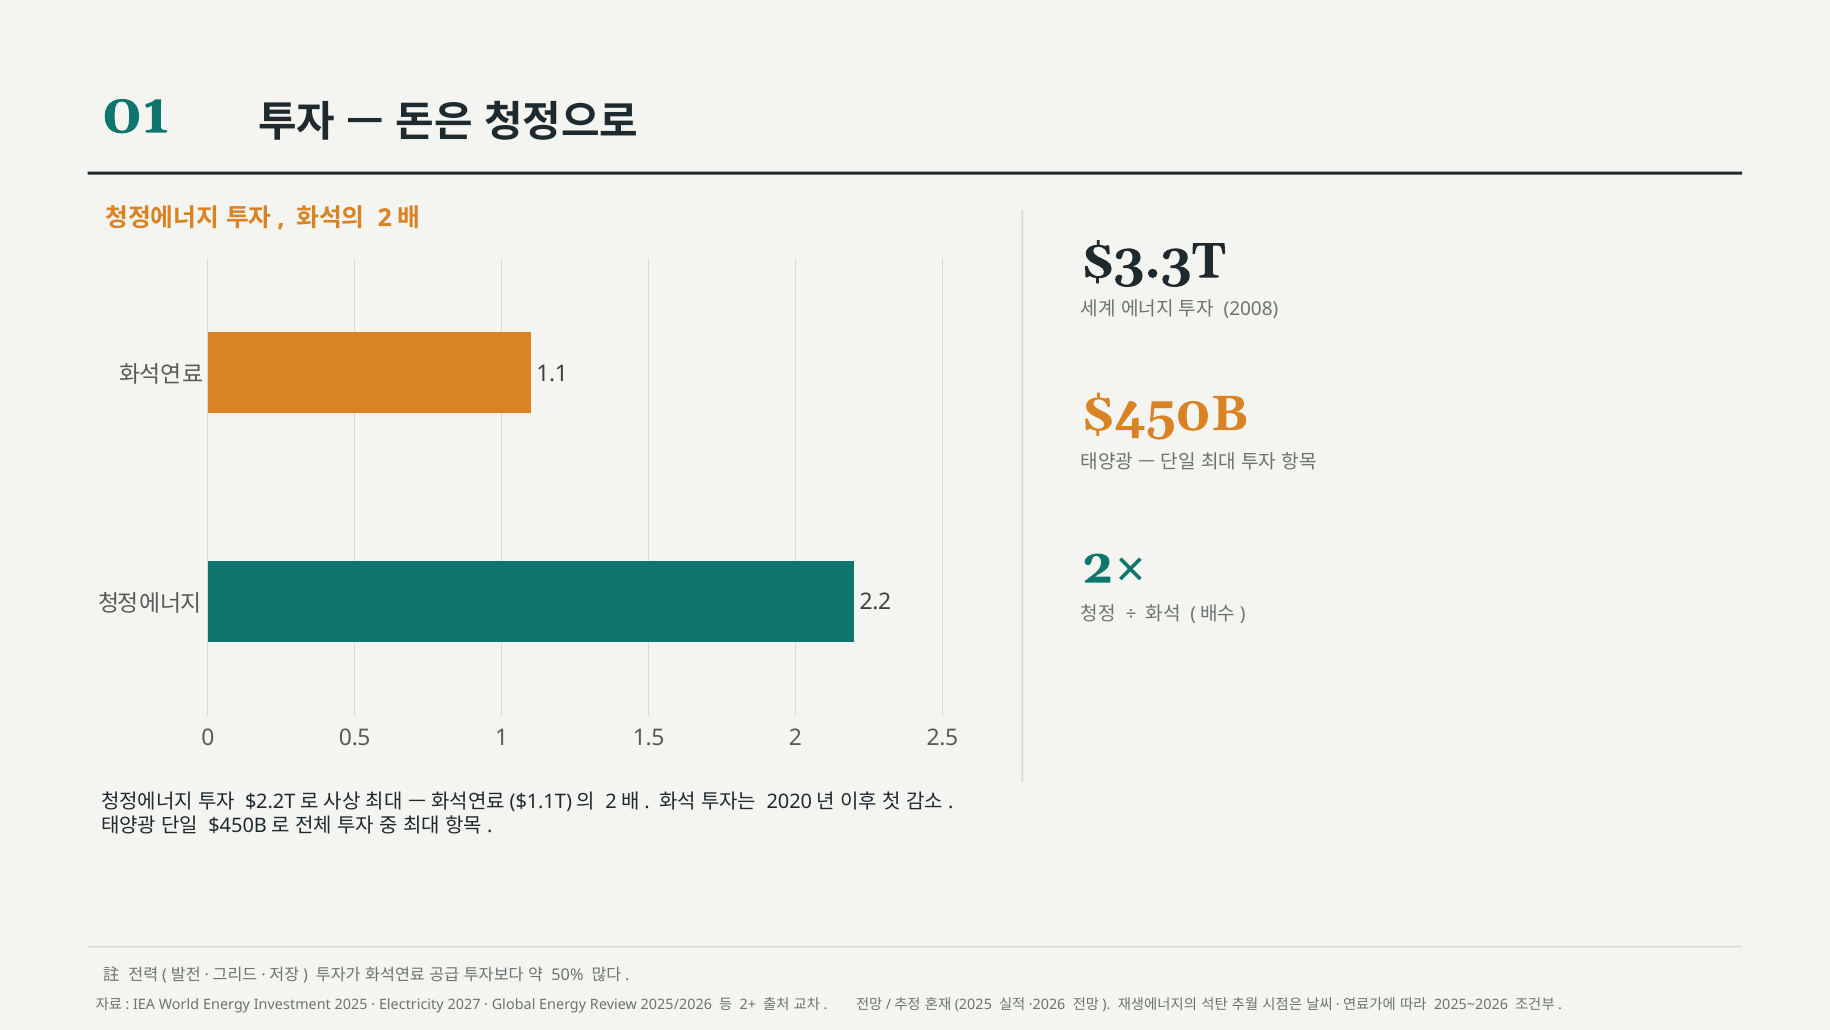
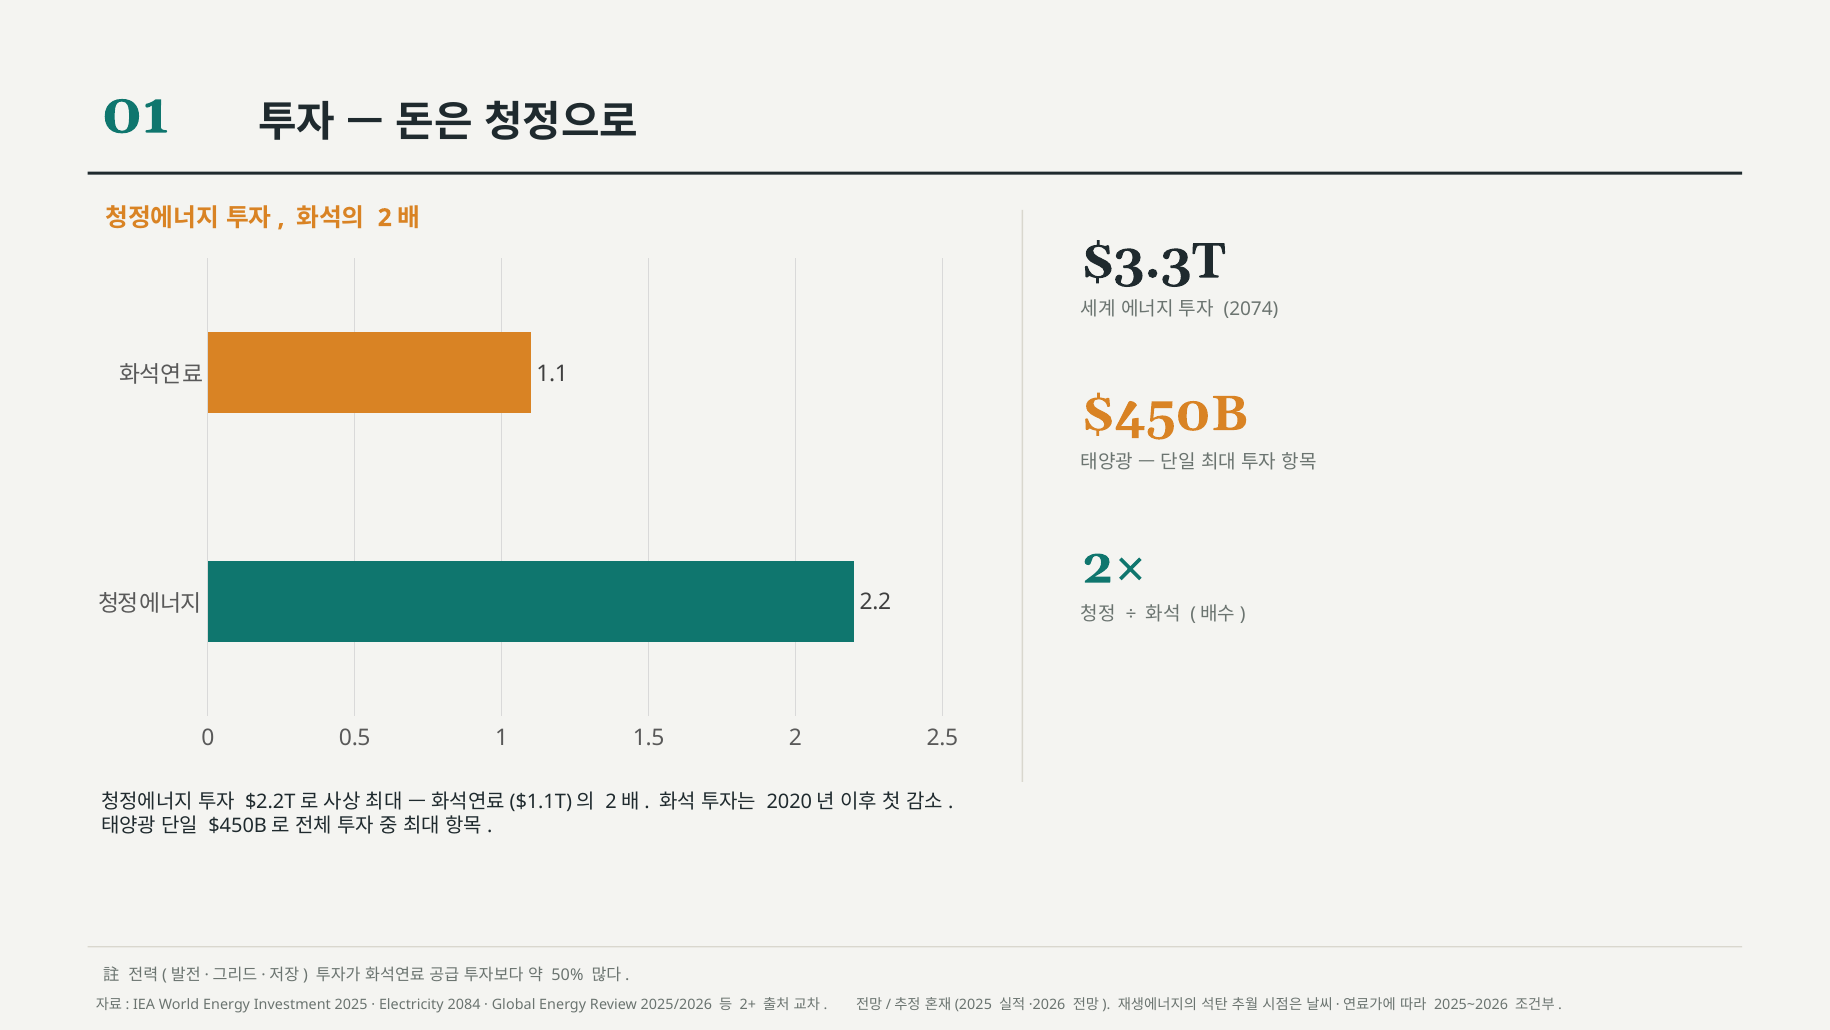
2008: 2008 -> 2074 (1251, 309)
2027: 2027 -> 2084 (464, 1004)
